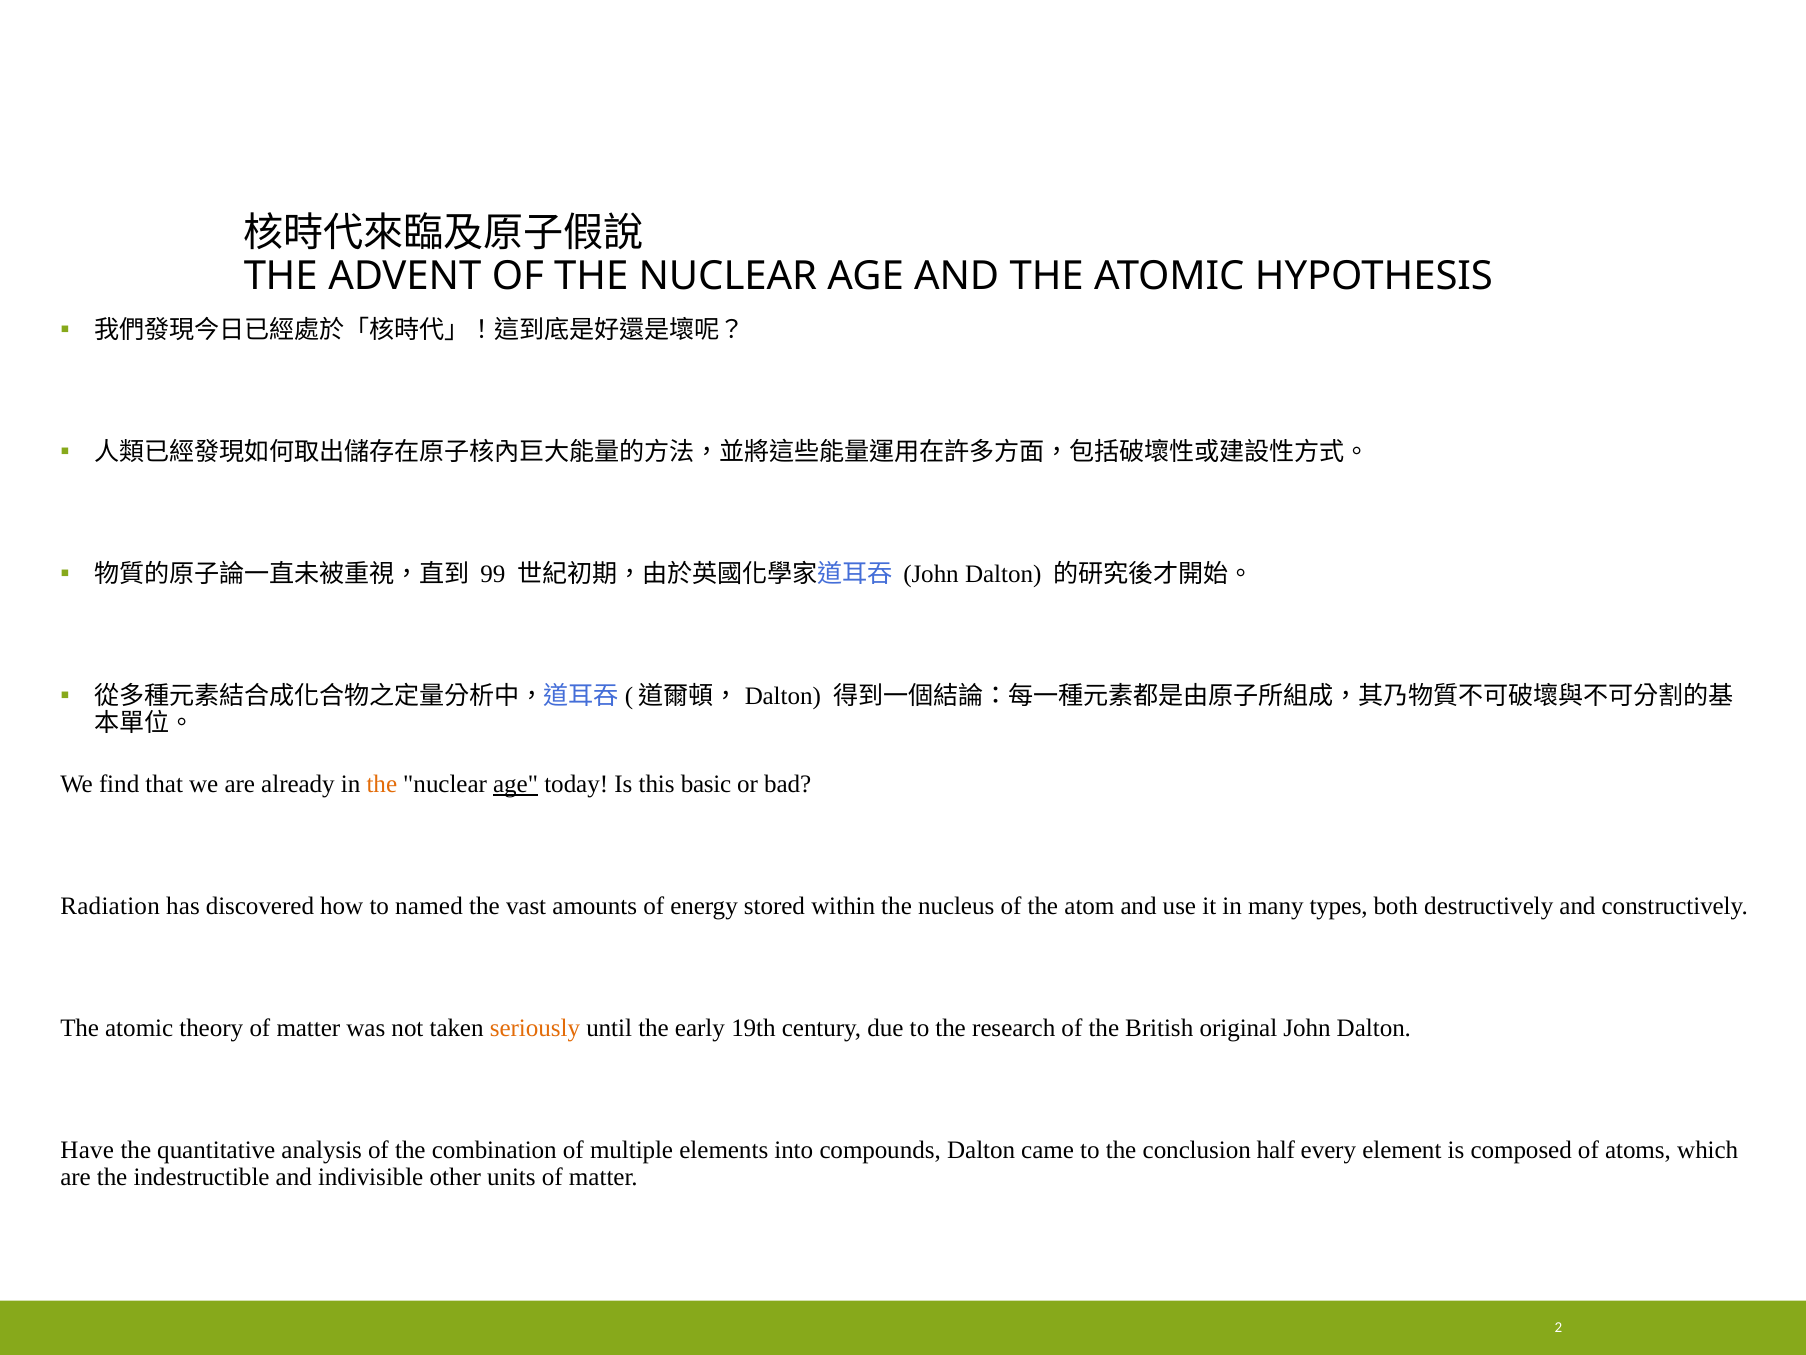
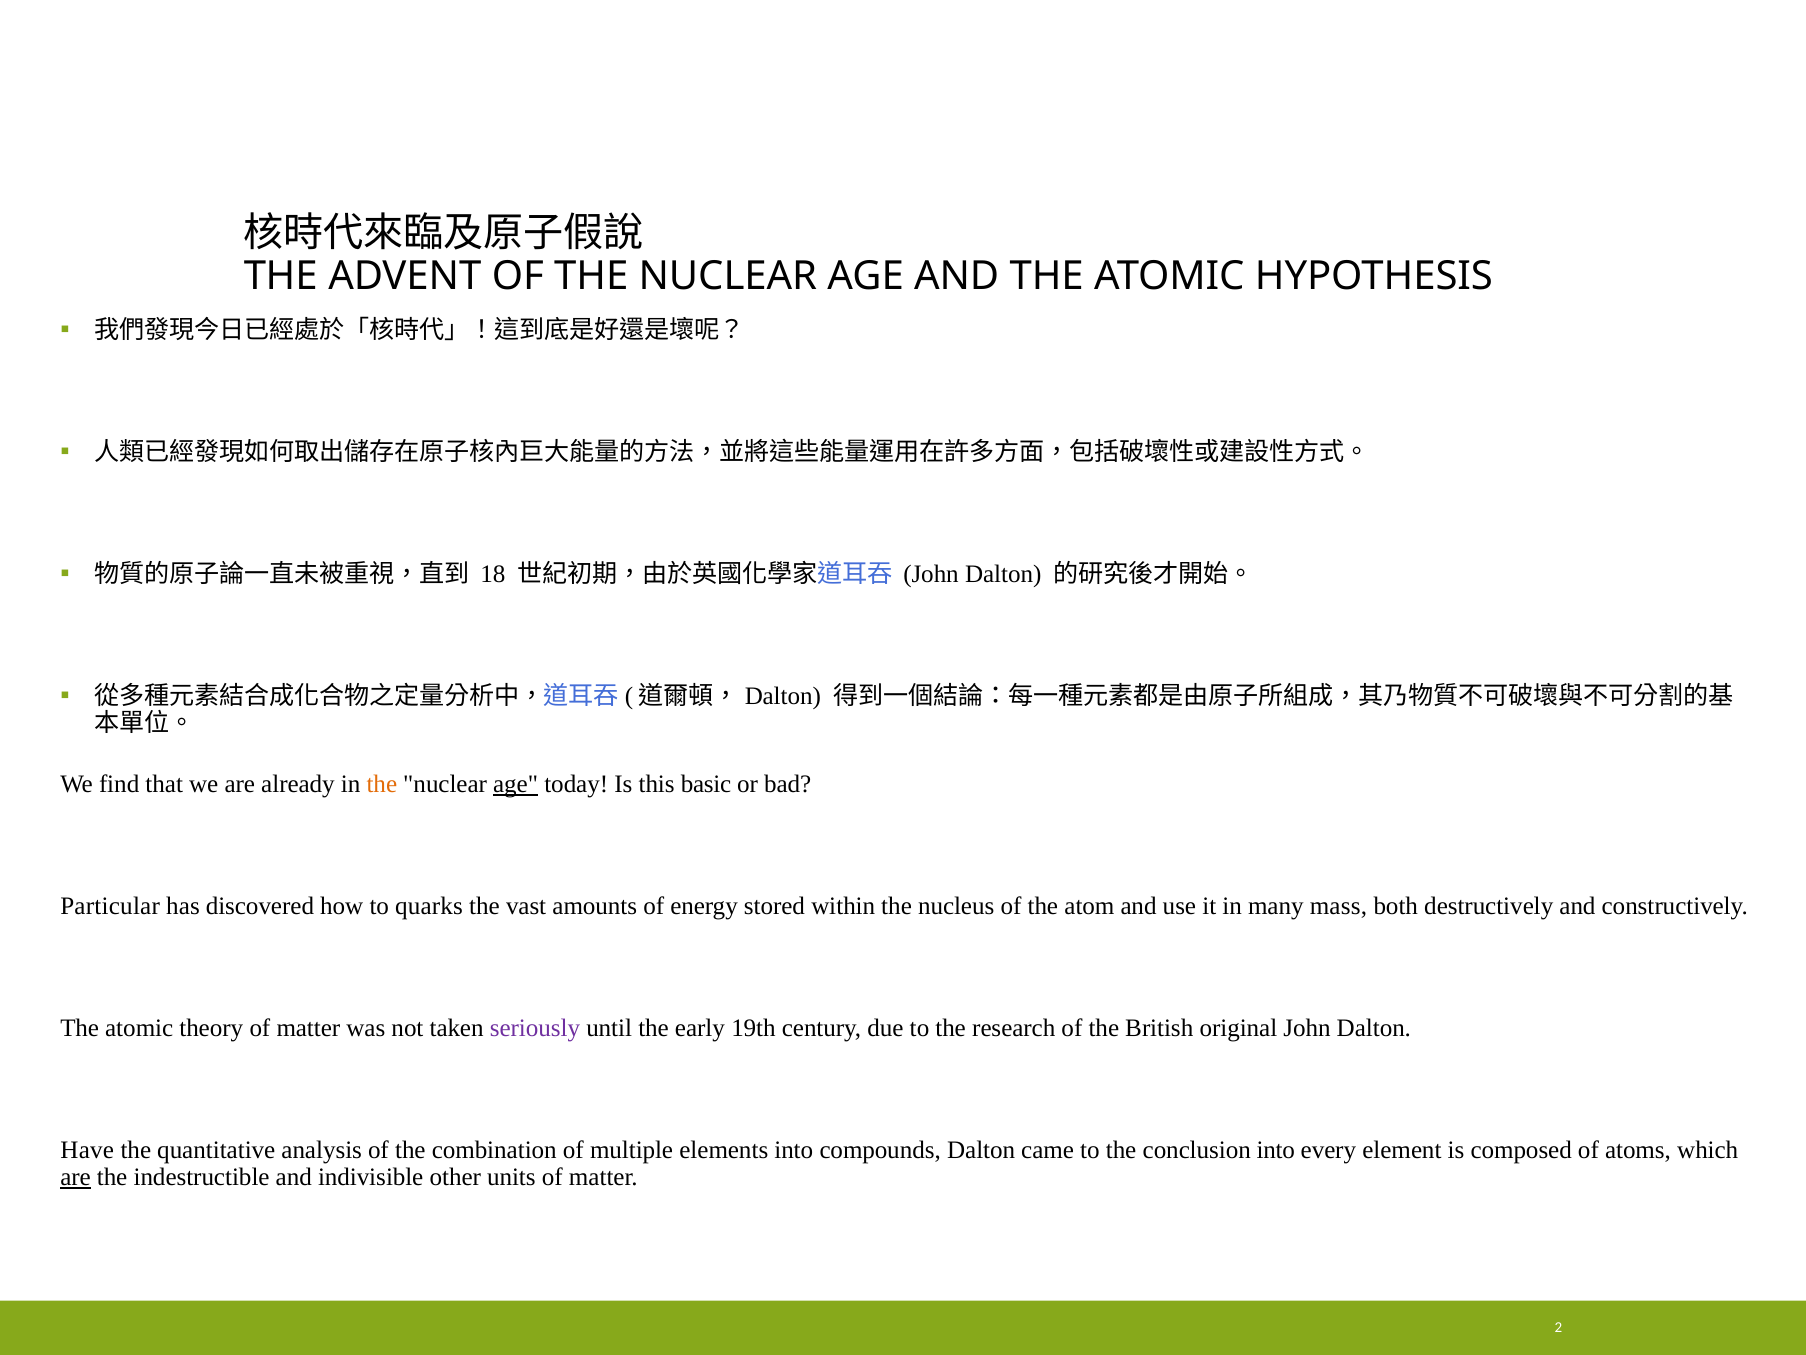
99: 99 -> 18 (493, 574)
Radiation: Radiation -> Particular (110, 906)
named: named -> quarks (429, 906)
types: types -> mass (1338, 906)
seriously colour: orange -> purple (535, 1028)
conclusion half: half -> into (1276, 1150)
are underline: none -> present (76, 1177)
